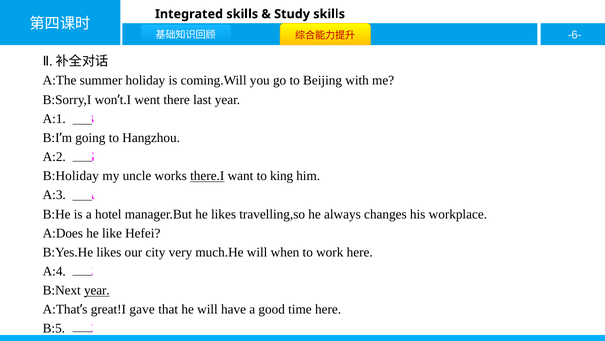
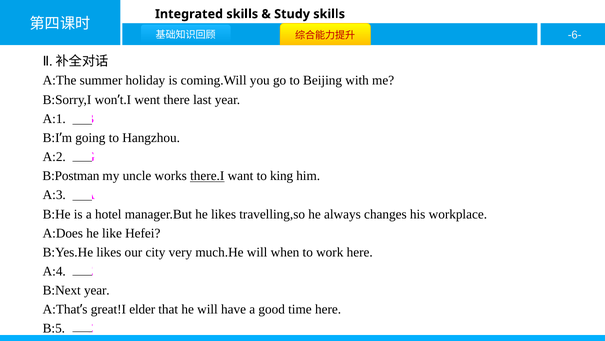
B:Holiday: B:Holiday -> B:Postman (71, 176)
year underline: present -> none (97, 290)
gave: gave -> elder (142, 309)
